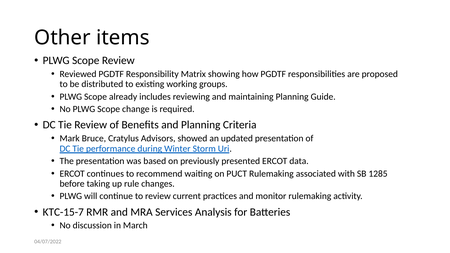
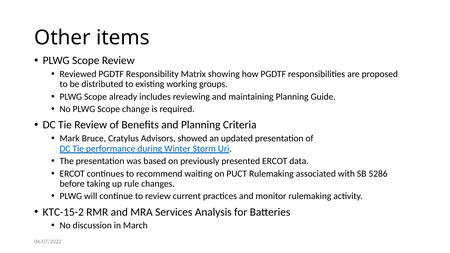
1285: 1285 -> 5286 (378, 174)
KTC-15-7: KTC-15-7 -> KTC-15-2 (63, 212)
